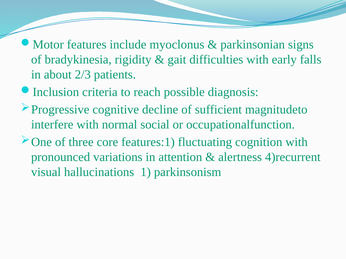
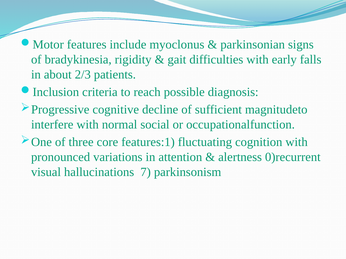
4)recurrent: 4)recurrent -> 0)recurrent (293, 157)
1: 1 -> 7 (146, 172)
